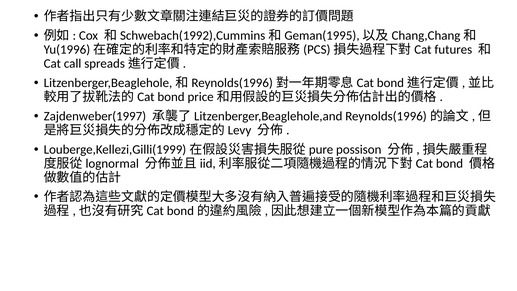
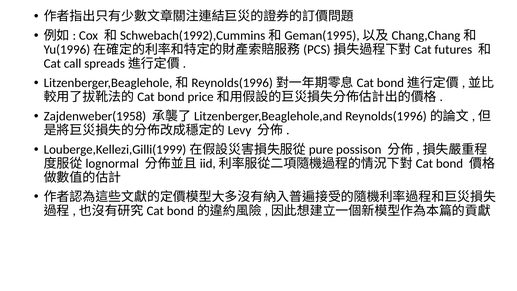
Zajdenweber(1997: Zajdenweber(1997 -> Zajdenweber(1958 (95, 116)
